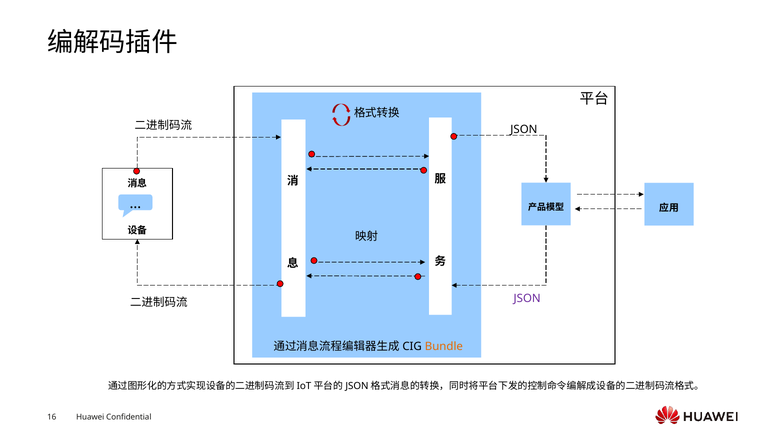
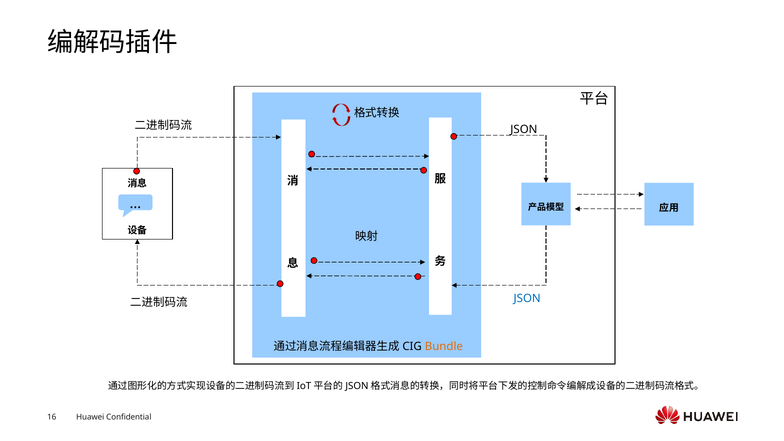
JSON colour: purple -> blue (527, 298)
